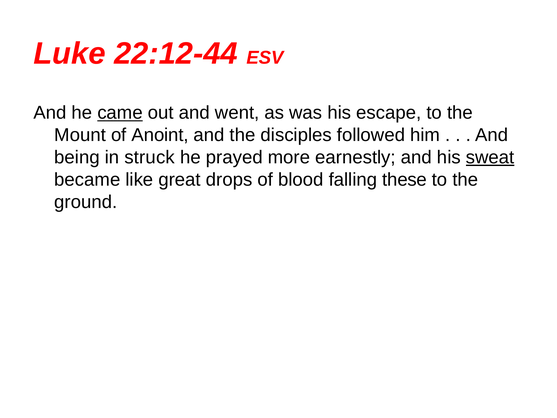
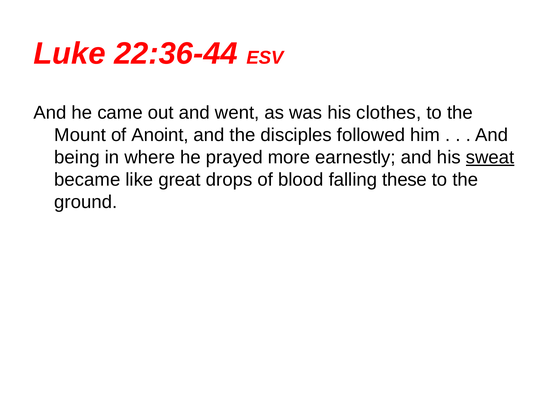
22:12-44: 22:12-44 -> 22:36-44 (176, 54)
came underline: present -> none (120, 113)
escape: escape -> clothes (389, 113)
struck: struck -> where (150, 157)
